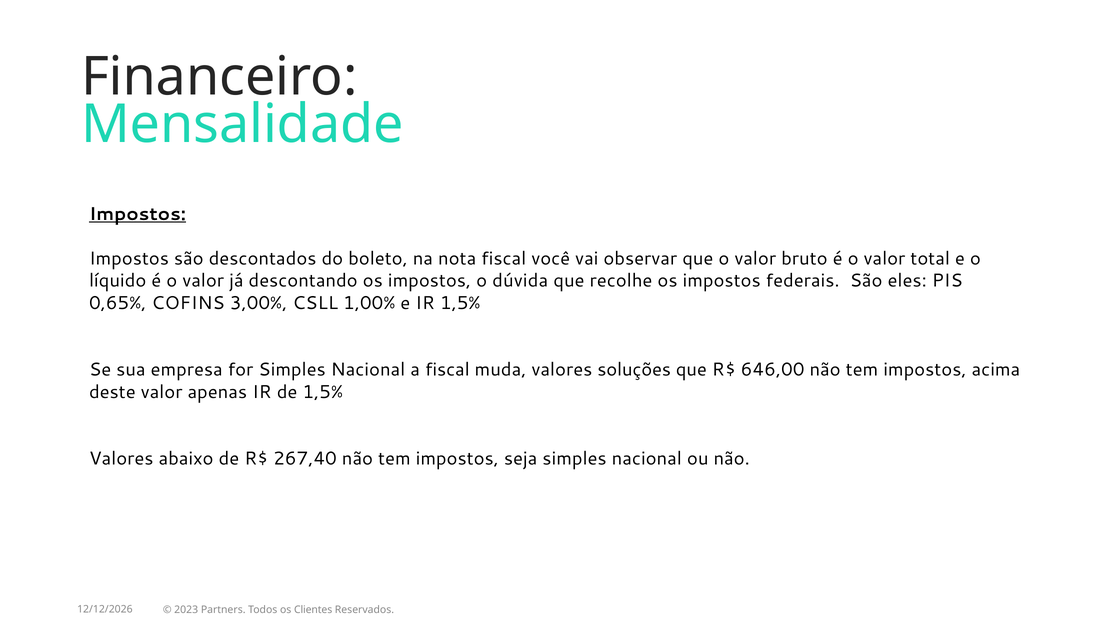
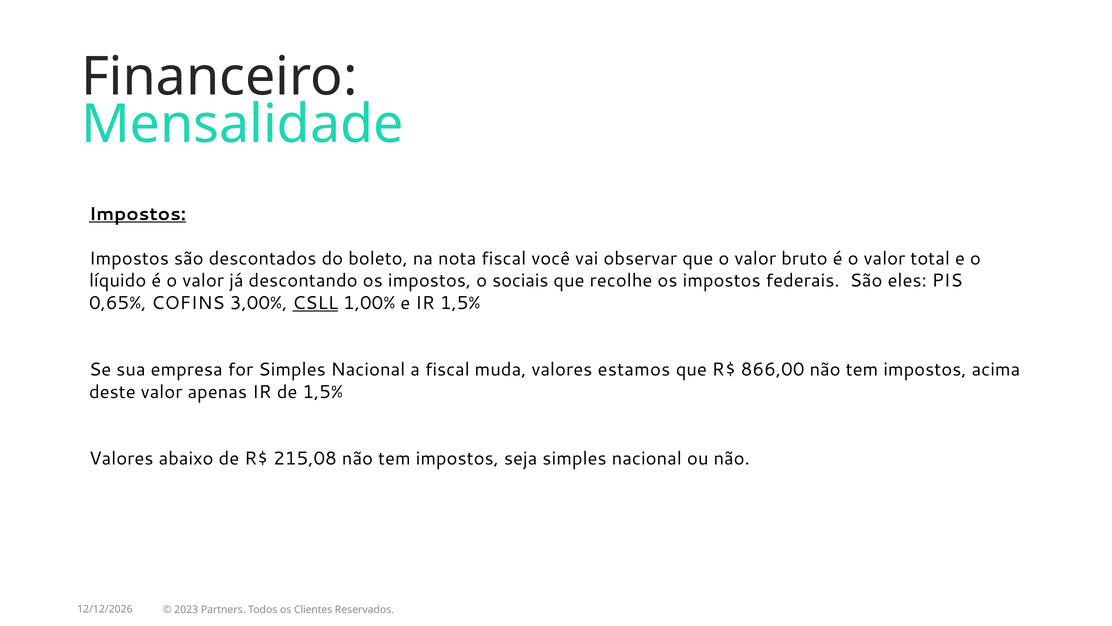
dúvida: dúvida -> sociais (520, 280)
CSLL underline: none -> present (315, 303)
soluções: soluções -> estamos (634, 369)
646,00: 646,00 -> 866,00 (773, 369)
267,40: 267,40 -> 215,08 (305, 458)
